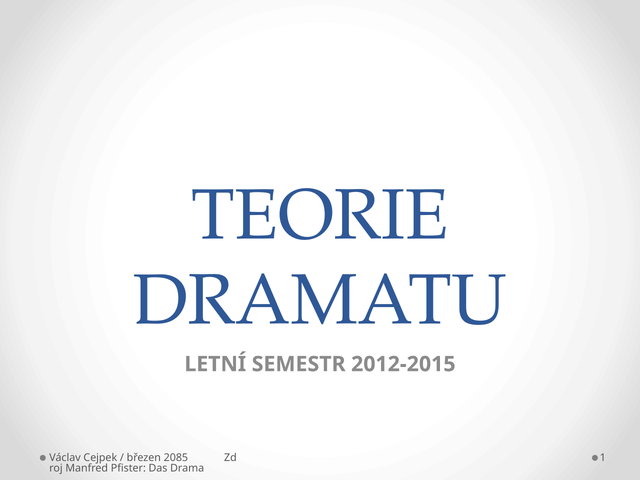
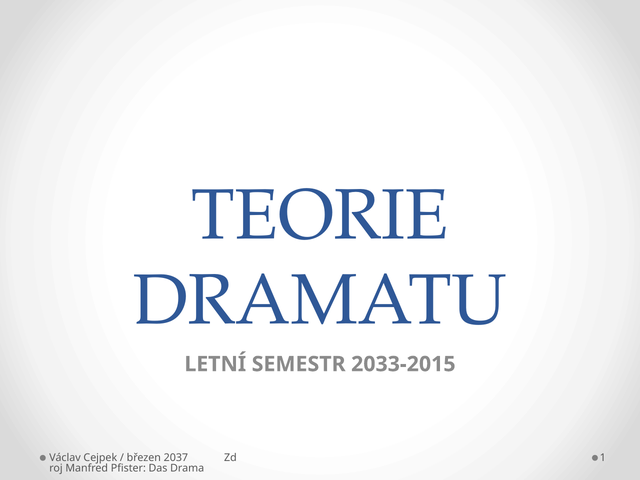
2012-2015: 2012-2015 -> 2033-2015 (403, 364)
2085: 2085 -> 2037 (176, 458)
